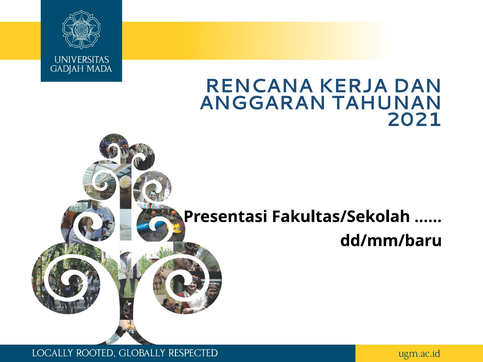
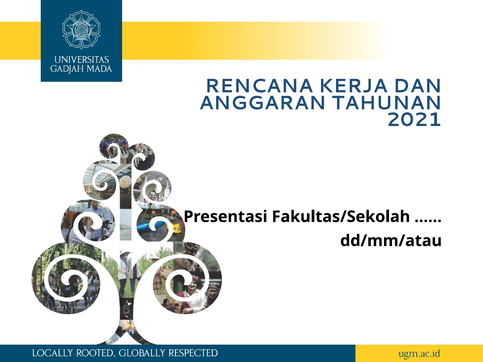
dd/mm/baru: dd/mm/baru -> dd/mm/atau (391, 241)
